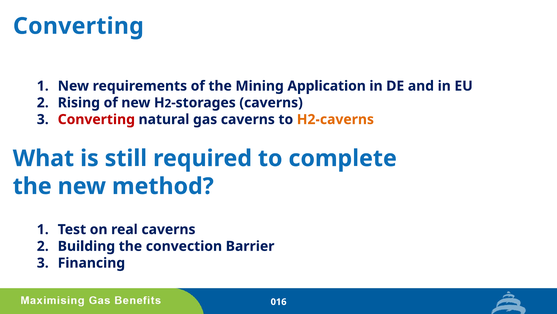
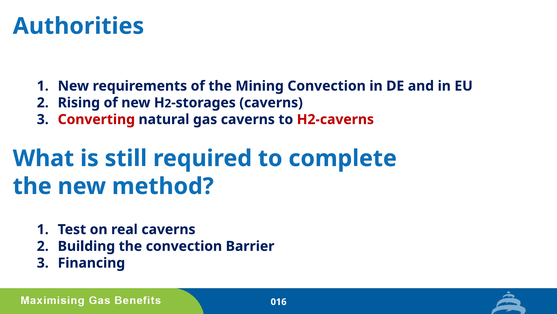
Converting: Converting -> Authorities (78, 26)
Mining Application: Application -> Convection (327, 86)
H2-caverns colour: orange -> red (335, 119)
